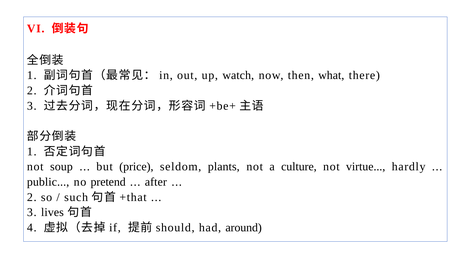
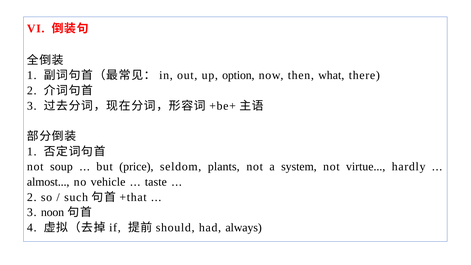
watch: watch -> option (238, 75)
culture: culture -> system (299, 167)
public: public -> almost (48, 182)
pretend: pretend -> vehicle (108, 182)
after: after -> taste (156, 182)
lives: lives -> noon (53, 212)
around: around -> always (244, 228)
